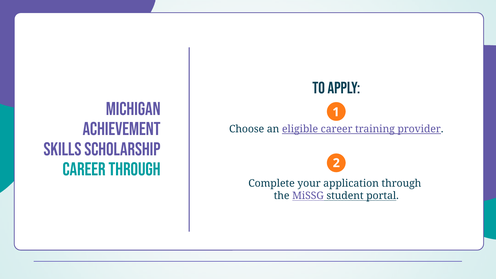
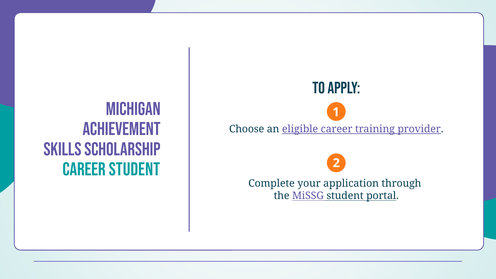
Career Through: Through -> Student (134, 169)
